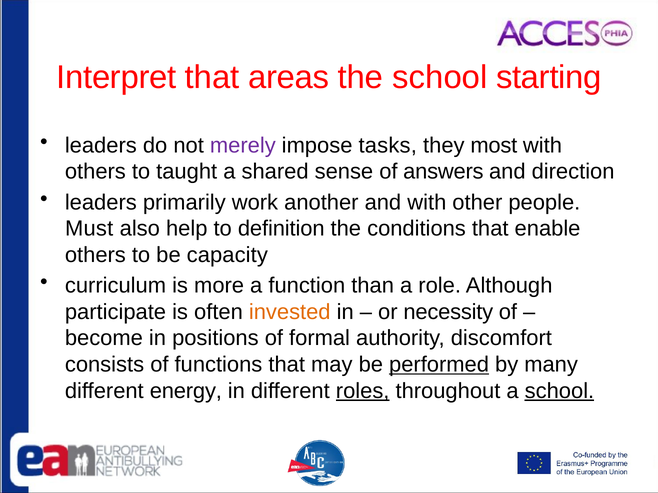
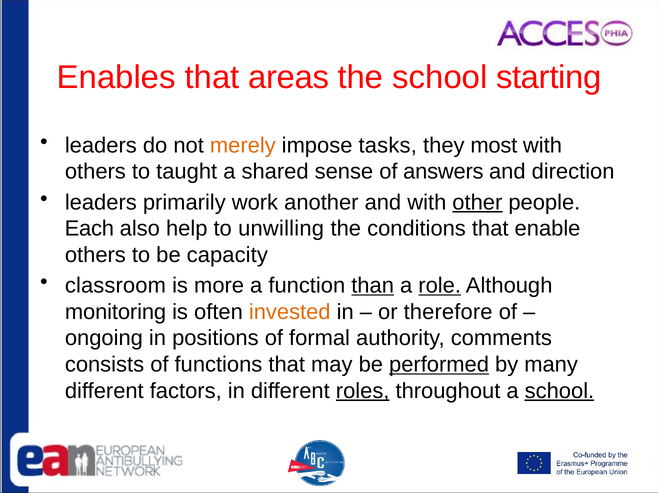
Interpret: Interpret -> Enables (116, 78)
merely colour: purple -> orange (243, 146)
other underline: none -> present (477, 203)
Must: Must -> Each (89, 229)
definition: definition -> unwilling (281, 229)
curriculum: curriculum -> classroom (115, 286)
than underline: none -> present (373, 286)
role underline: none -> present (440, 286)
participate: participate -> monitoring (116, 312)
necessity: necessity -> therefore (448, 312)
become: become -> ongoing (104, 339)
discomfort: discomfort -> comments (501, 339)
energy: energy -> factors (186, 391)
